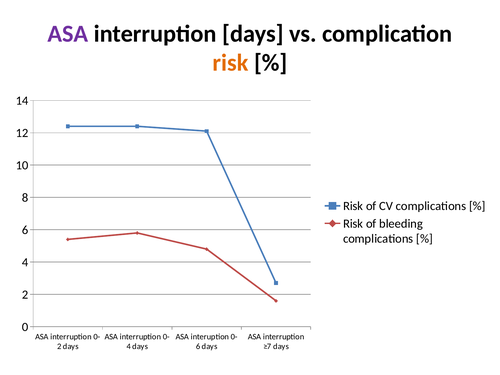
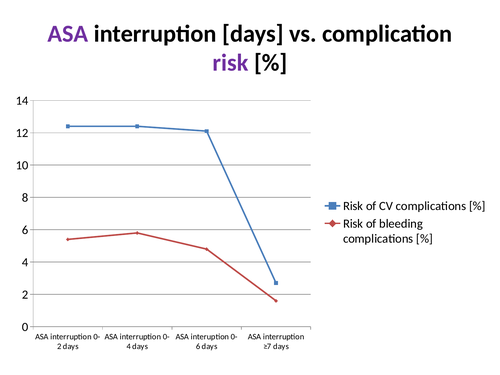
risk colour: orange -> purple (231, 63)
